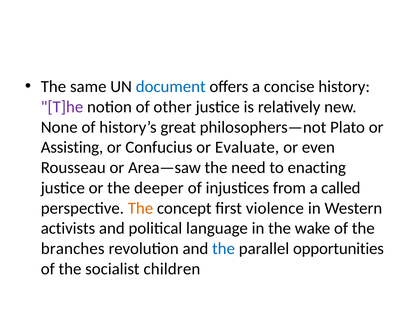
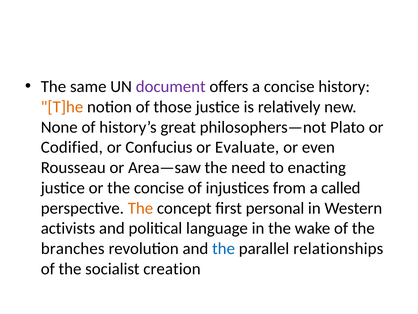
document colour: blue -> purple (171, 87)
T]he colour: purple -> orange (62, 107)
other: other -> those (173, 107)
Assisting: Assisting -> Codified (72, 147)
the deeper: deeper -> concise (159, 188)
violence: violence -> personal (275, 208)
opportunities: opportunities -> relationships (338, 248)
children: children -> creation (172, 268)
